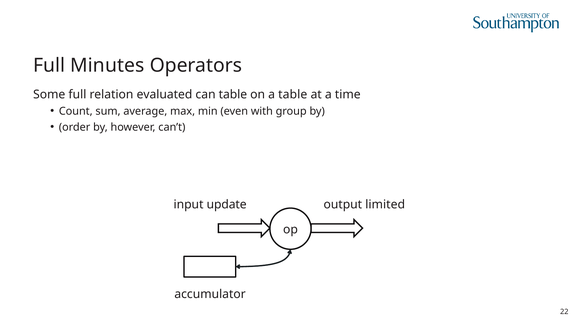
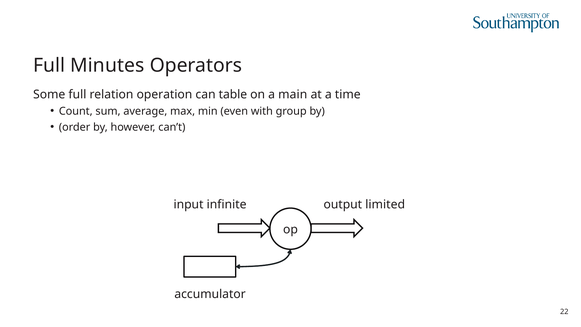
evaluated: evaluated -> operation (164, 94)
a table: table -> main (293, 94)
update: update -> infinite (227, 205)
